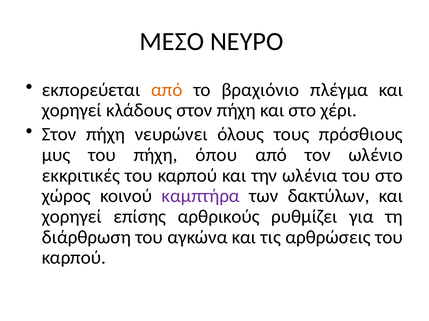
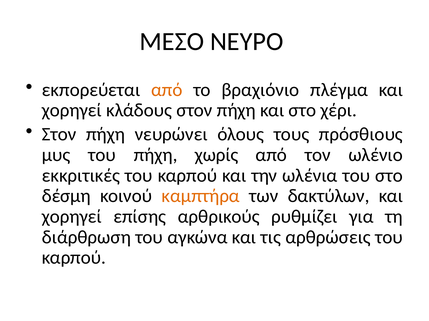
όπου: όπου -> χωρίς (217, 155)
χώρος: χώρος -> δέσμη (66, 196)
καμπτήρα colour: purple -> orange (201, 196)
